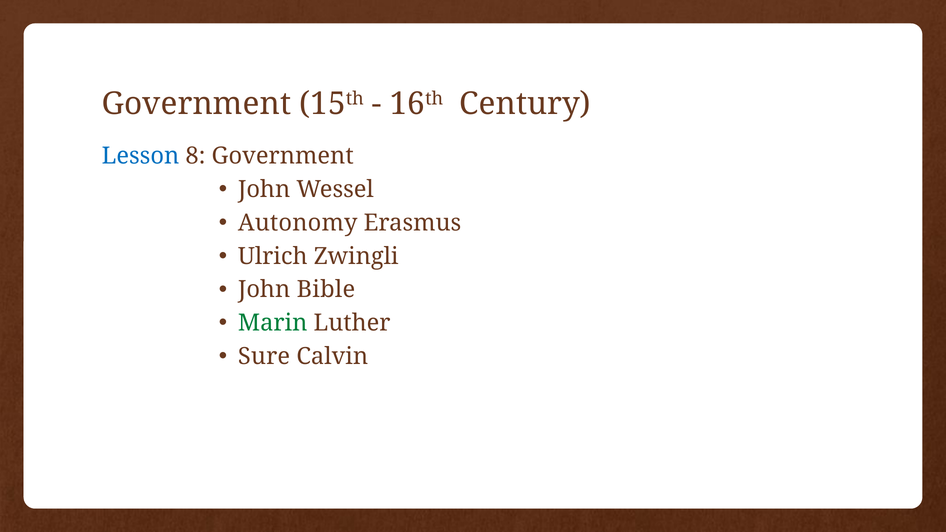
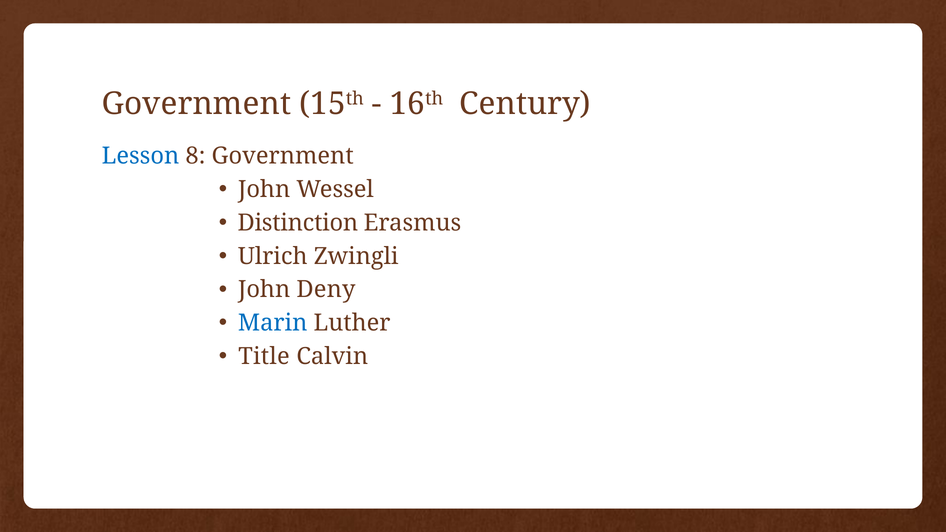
Autonomy: Autonomy -> Distinction (298, 223)
Bible: Bible -> Deny (326, 290)
Marin colour: green -> blue (273, 323)
Sure: Sure -> Title (264, 357)
